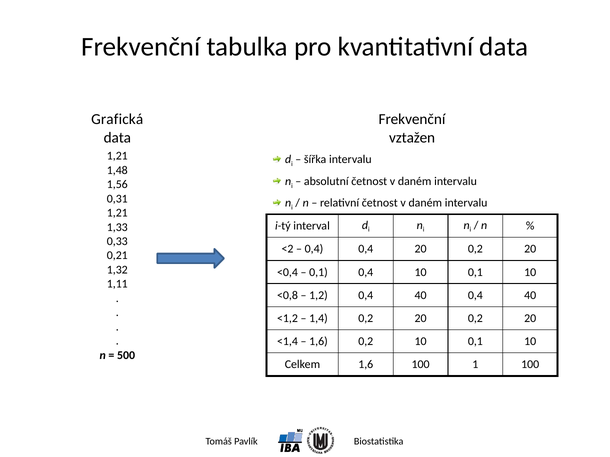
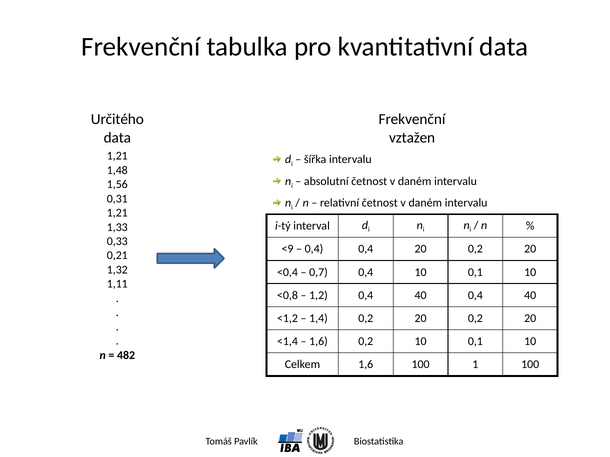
Grafická: Grafická -> Určitého (117, 119)
<2: <2 -> <9 (288, 249)
0,1: 0,1 -> 0,7 (318, 272)
500: 500 -> 482 (126, 356)
